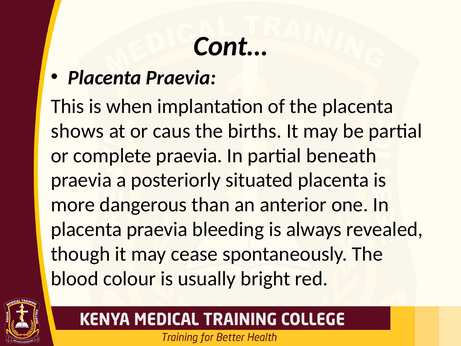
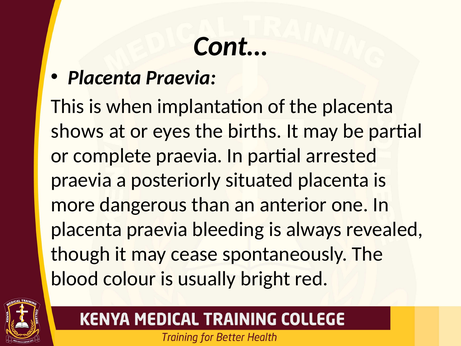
caus: caus -> eyes (172, 131)
beneath: beneath -> arrested (341, 155)
